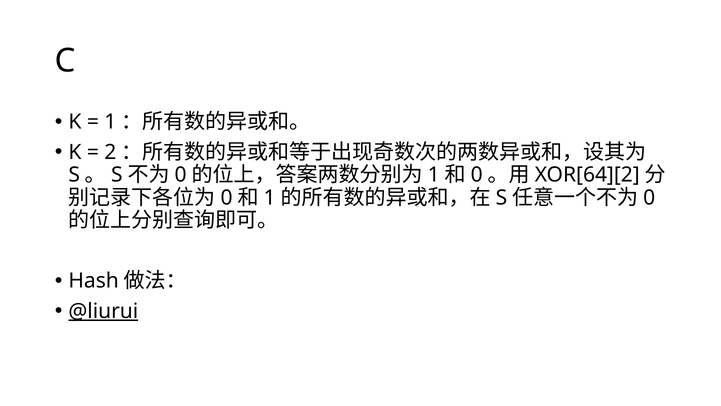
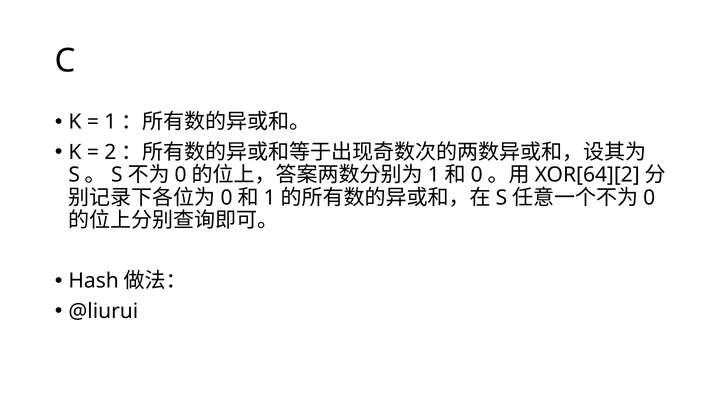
@liurui underline: present -> none (103, 311)
